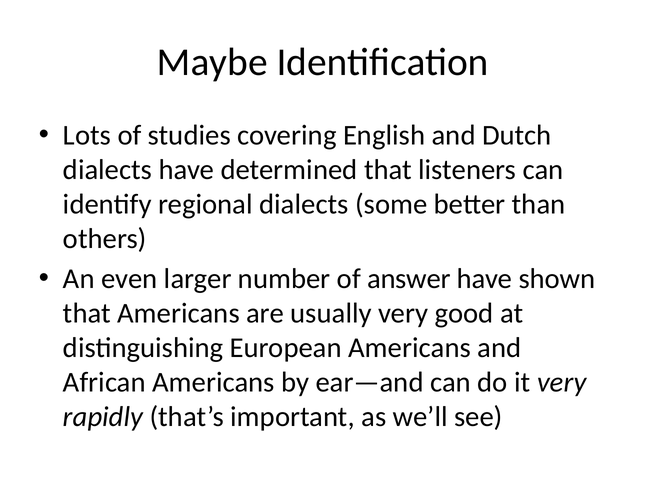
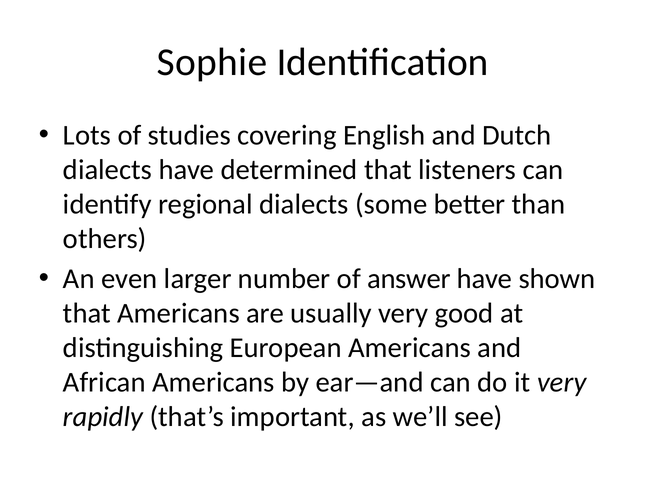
Maybe: Maybe -> Sophie (212, 63)
